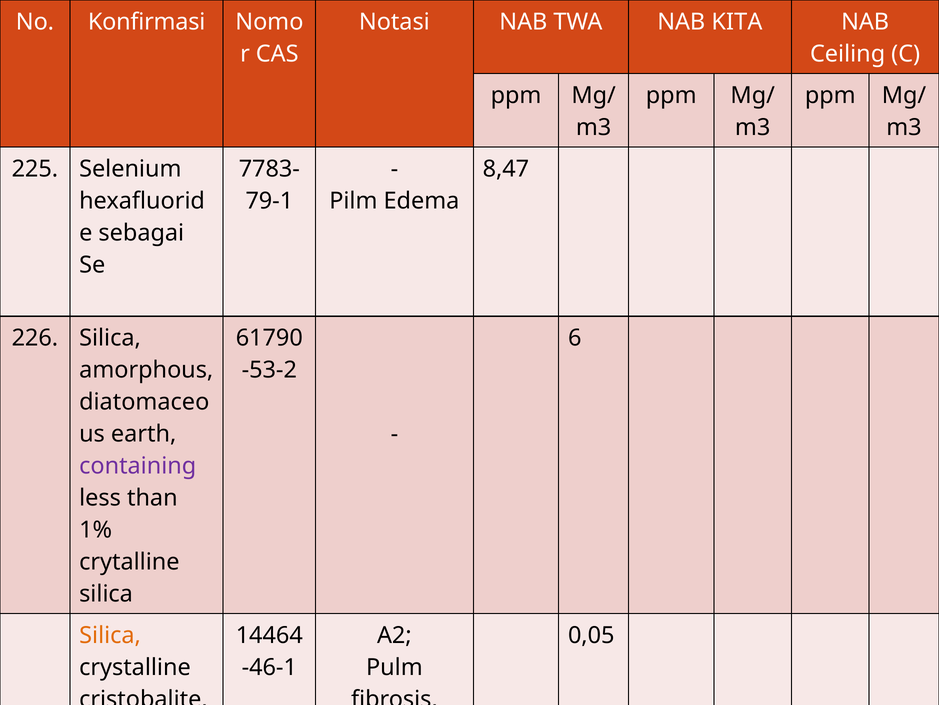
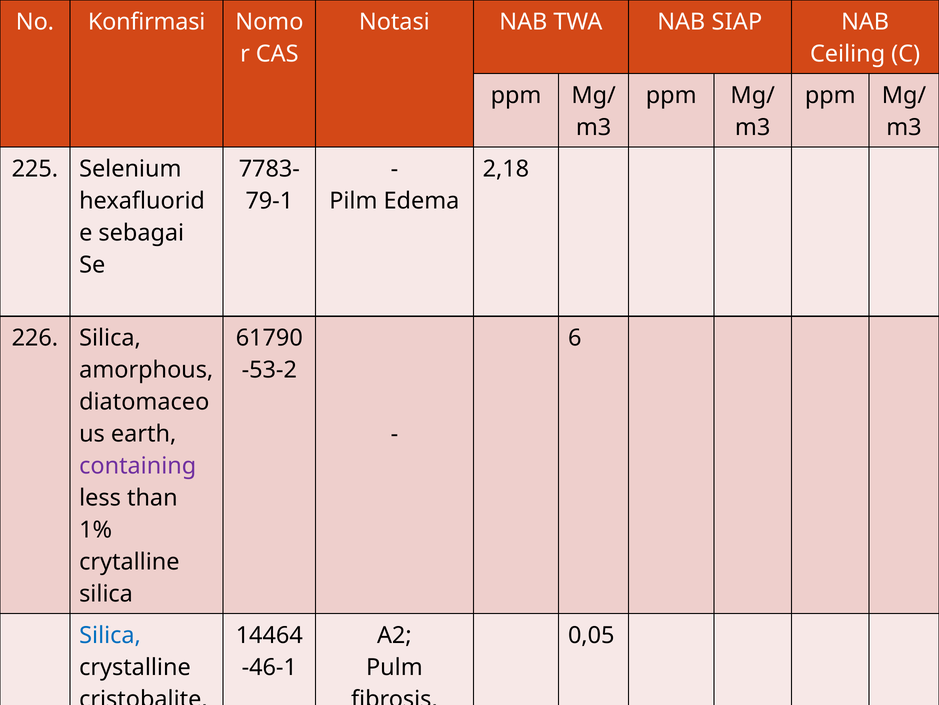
KITA: KITA -> SIAP (737, 22)
8,47: 8,47 -> 2,18 (506, 169)
Silica colour: orange -> blue (110, 635)
